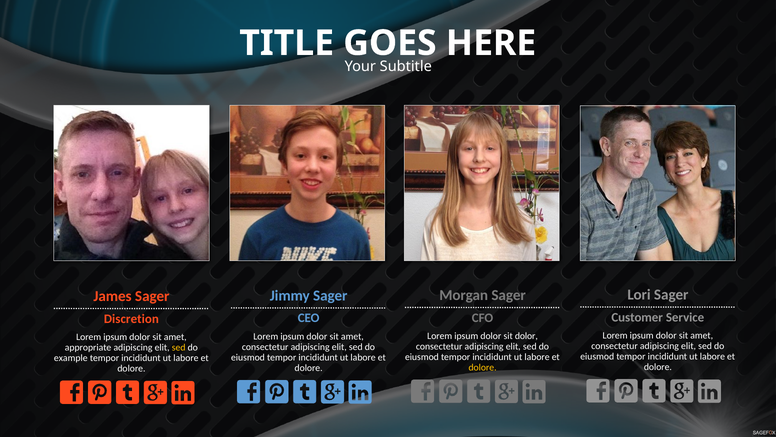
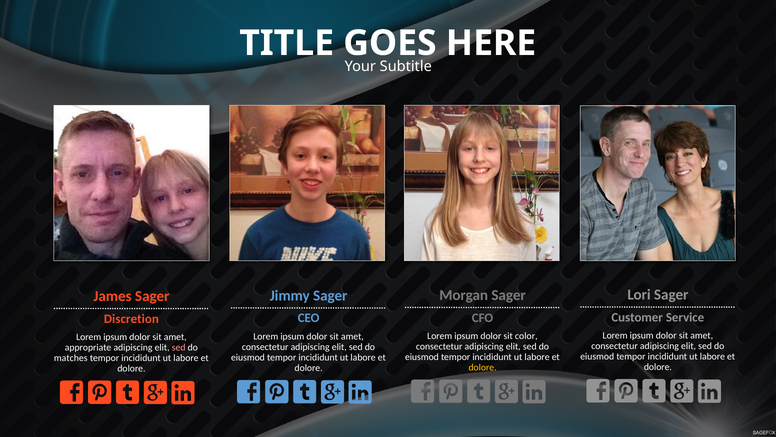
sit dolor: dolor -> color (526, 336)
sed colour: yellow -> pink (179, 347)
example: example -> matches (71, 358)
